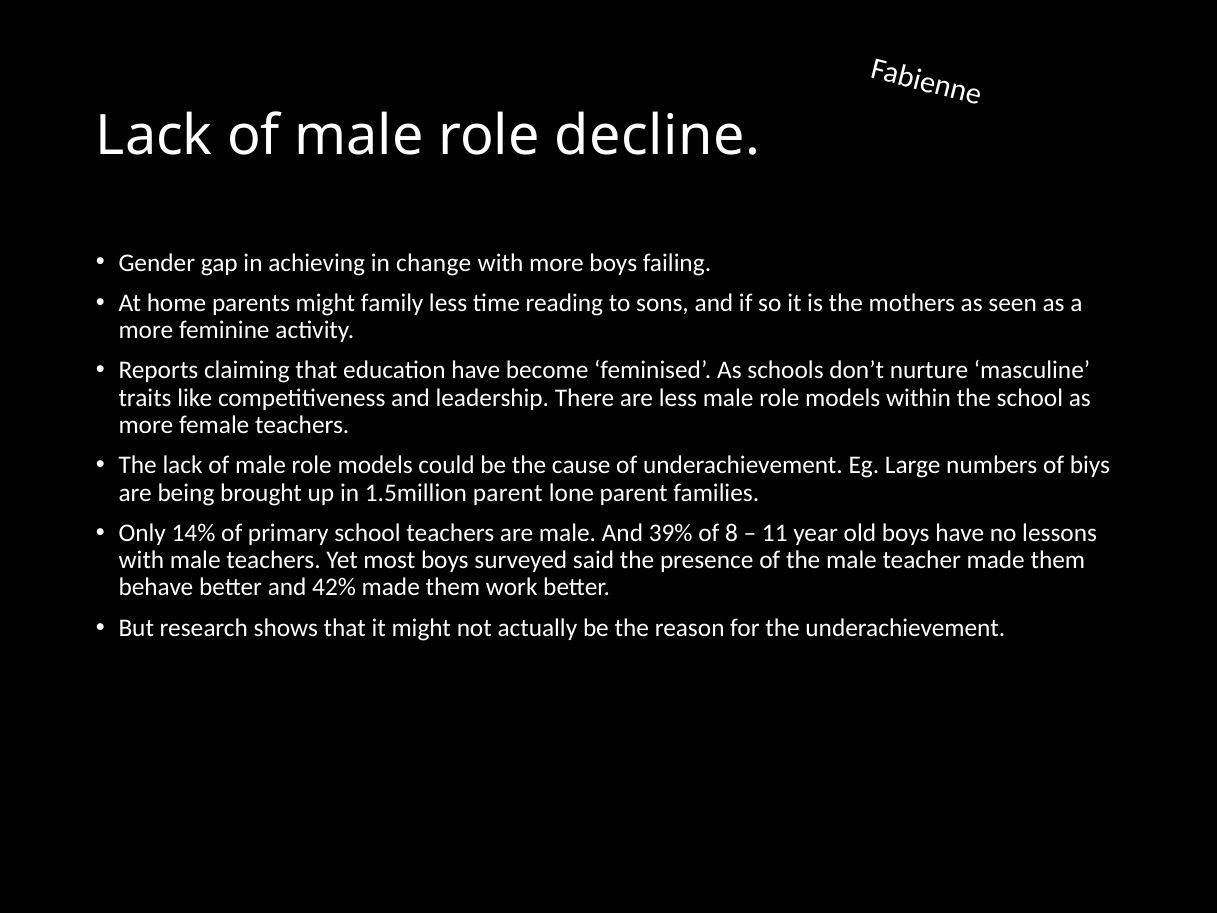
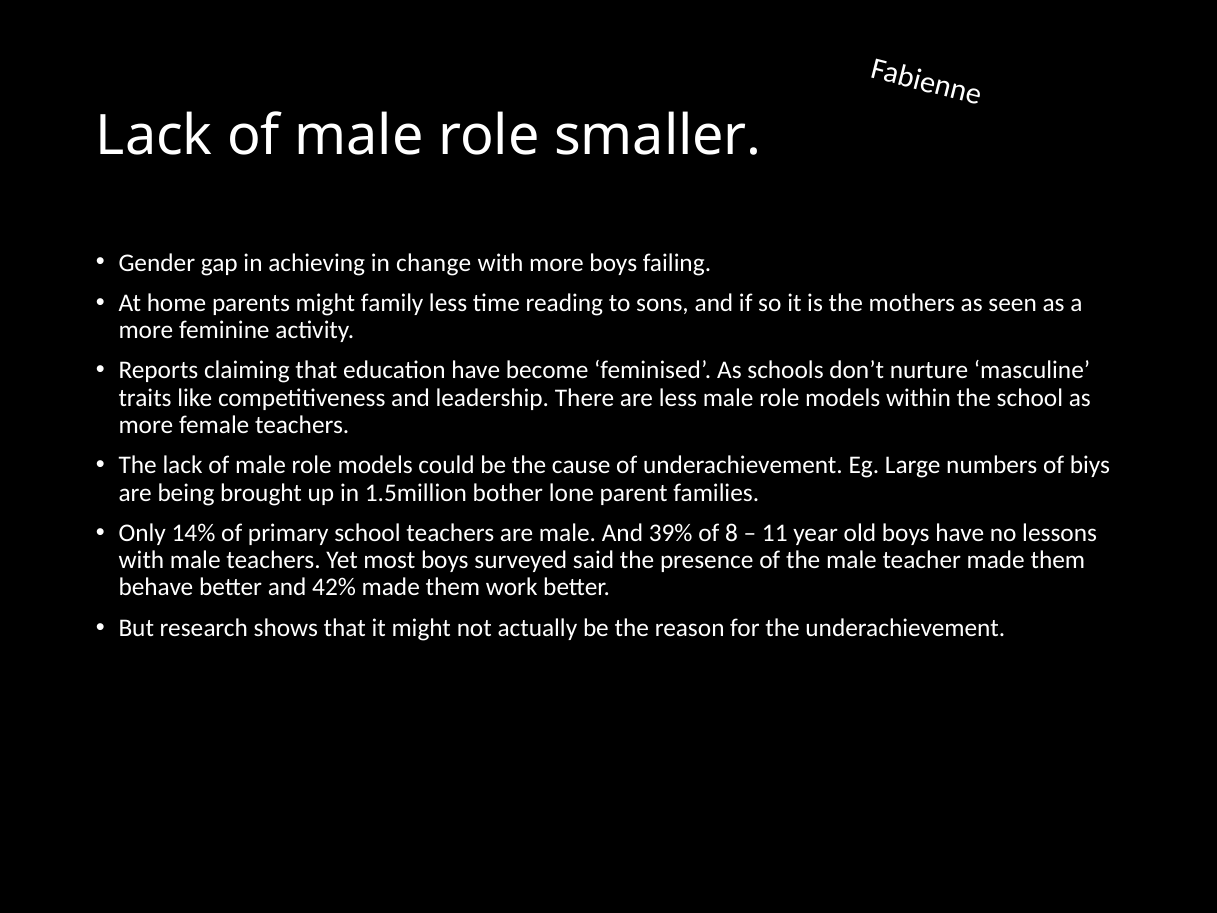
decline: decline -> smaller (658, 136)
1.5million parent: parent -> bother (508, 493)
